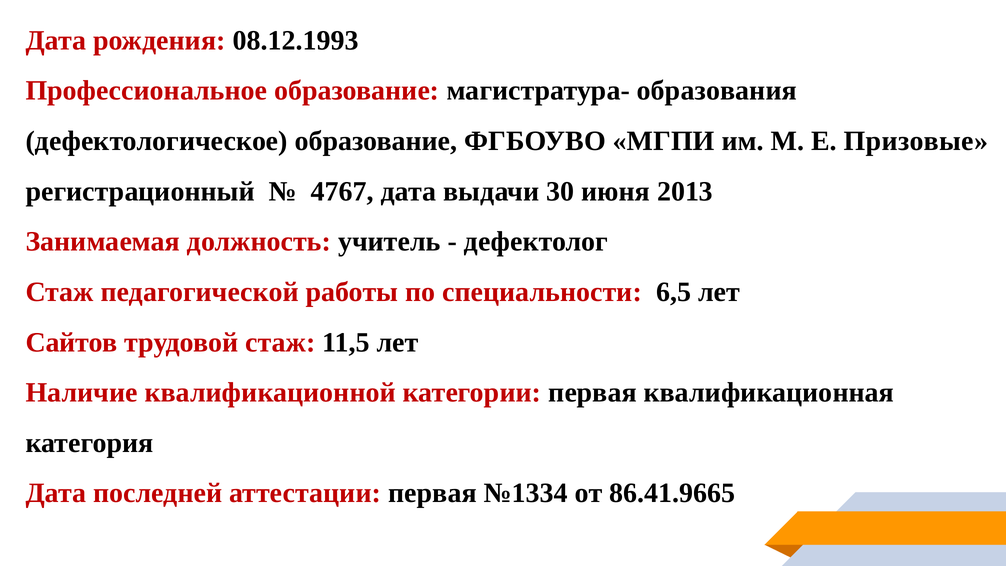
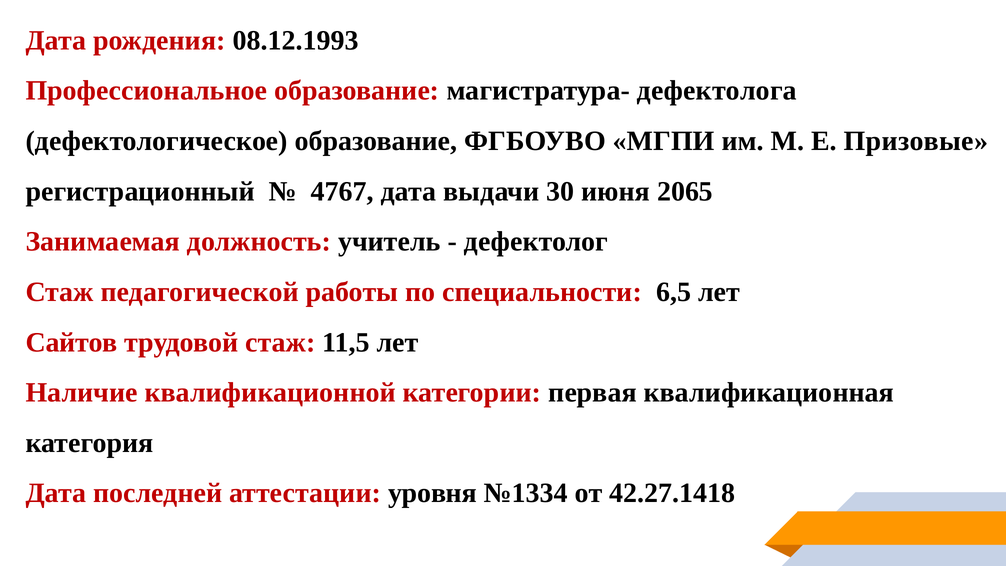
образования: образования -> дефектолога (717, 91)
2013: 2013 -> 2065 (685, 191)
аттестации первая: первая -> уровня (433, 493)
86.41.9665: 86.41.9665 -> 42.27.1418 (672, 493)
